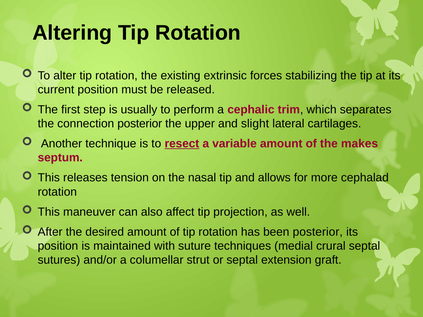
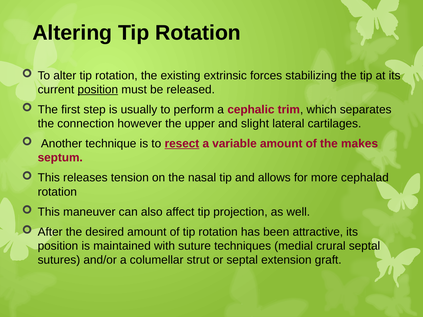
position underline: none -> present (98, 90)
connection posterior: posterior -> however (140, 124)
been posterior: posterior -> attractive (318, 232)
